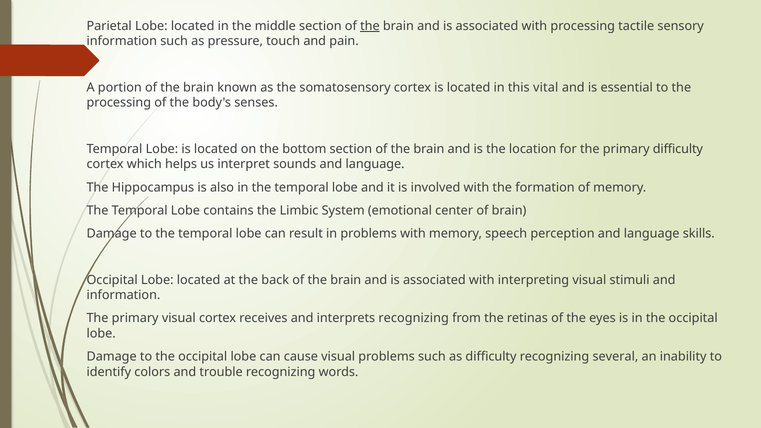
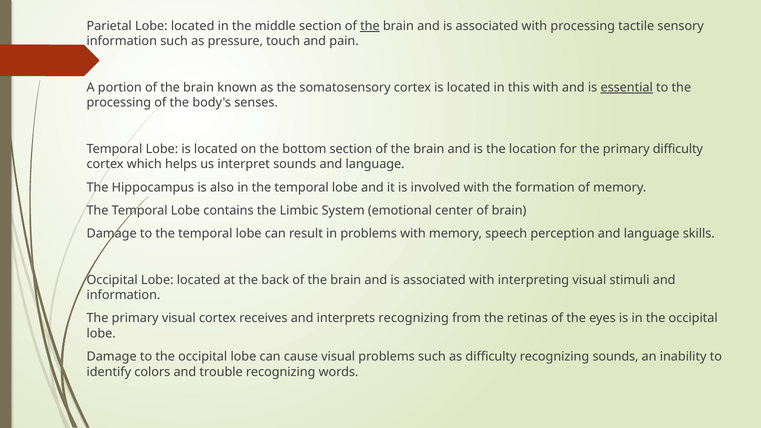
this vital: vital -> with (546, 88)
essential underline: none -> present (627, 88)
recognizing several: several -> sounds (615, 357)
